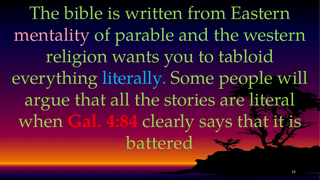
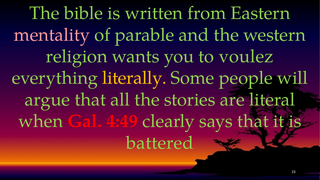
tabloid: tabloid -> voulez (246, 56)
literally colour: light blue -> yellow (134, 78)
4:84: 4:84 -> 4:49 (122, 121)
